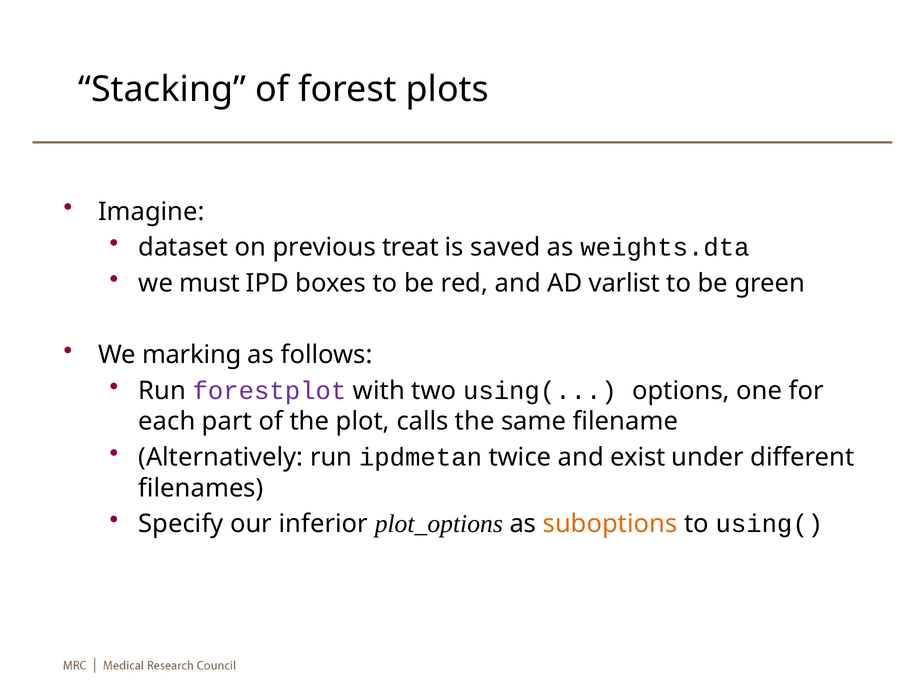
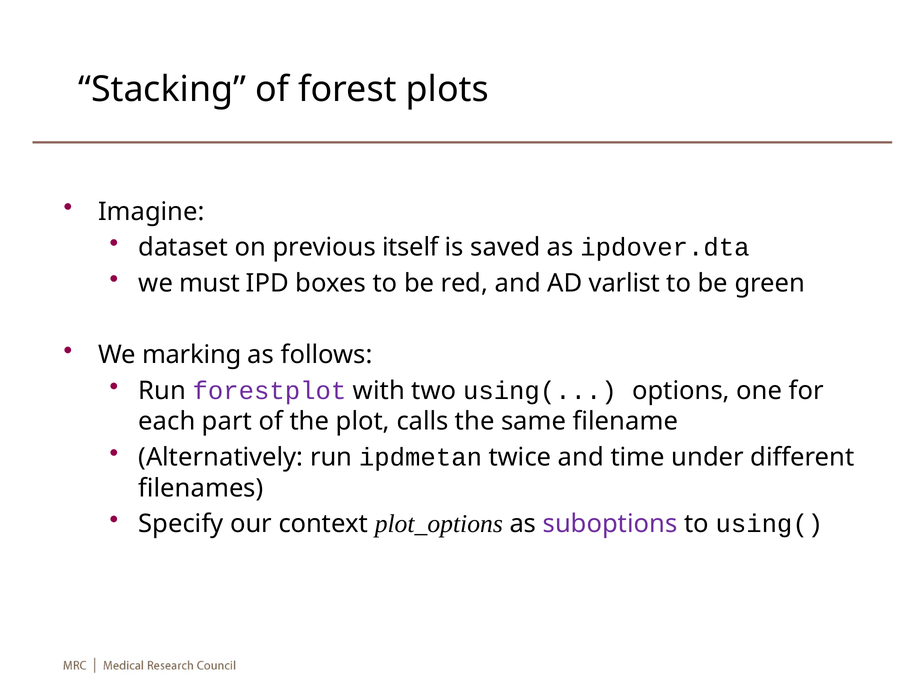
treat: treat -> itself (410, 247)
weights.dta: weights.dta -> ipdover.dta (665, 247)
exist: exist -> time (638, 457)
inferior: inferior -> context (323, 524)
suboptions colour: orange -> purple (610, 524)
